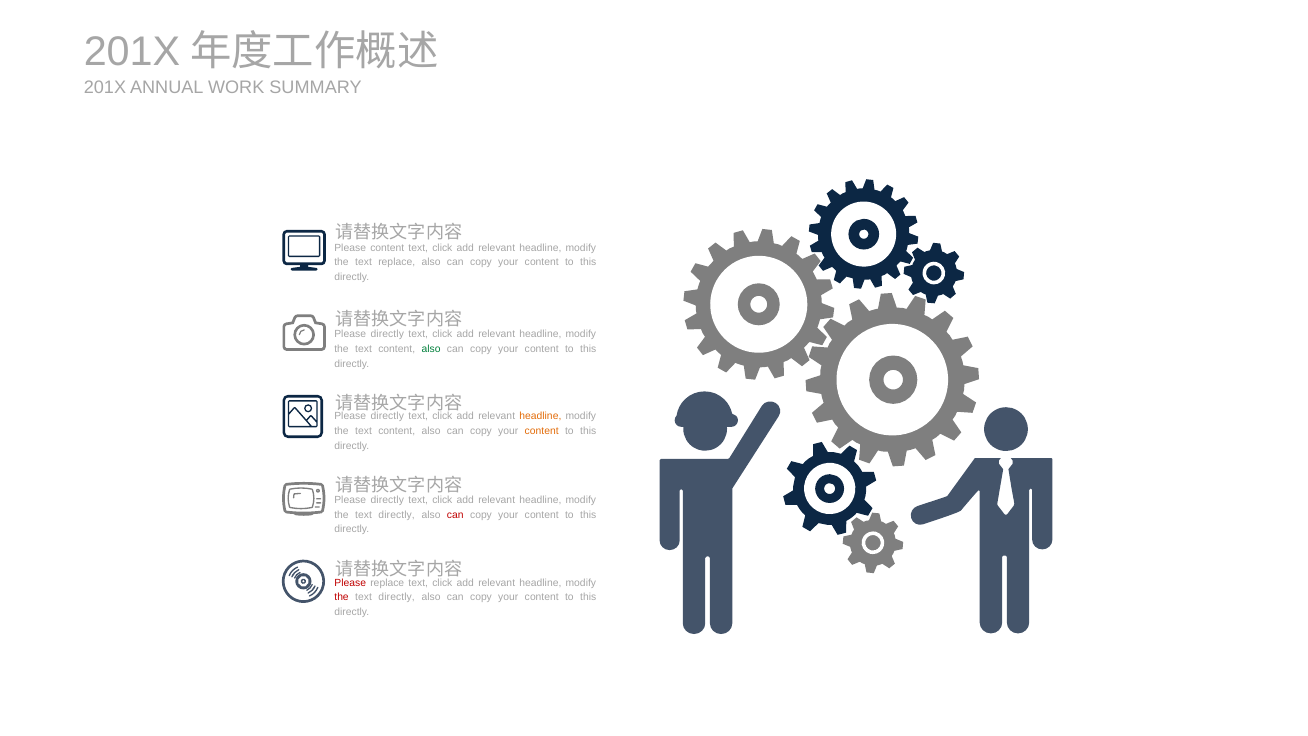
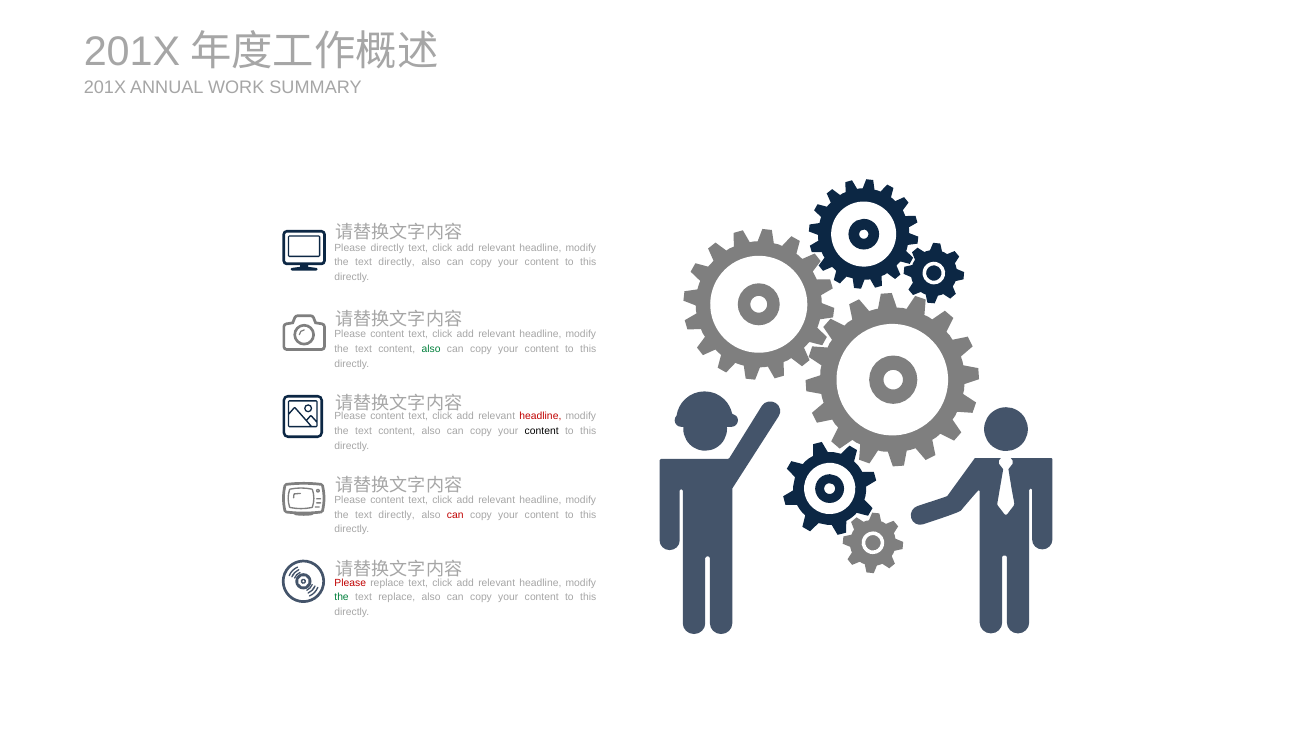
Please content: content -> directly (387, 248)
replace: replace -> directly (397, 262)
directly: directly -> content (387, 334)
directly: directly -> content (387, 416)
headline colour: orange -> red (540, 416)
content colour: orange -> black (542, 431)
directly: directly -> content (387, 500)
the colour: red -> green (342, 597)
directly: directly -> replace (397, 597)
